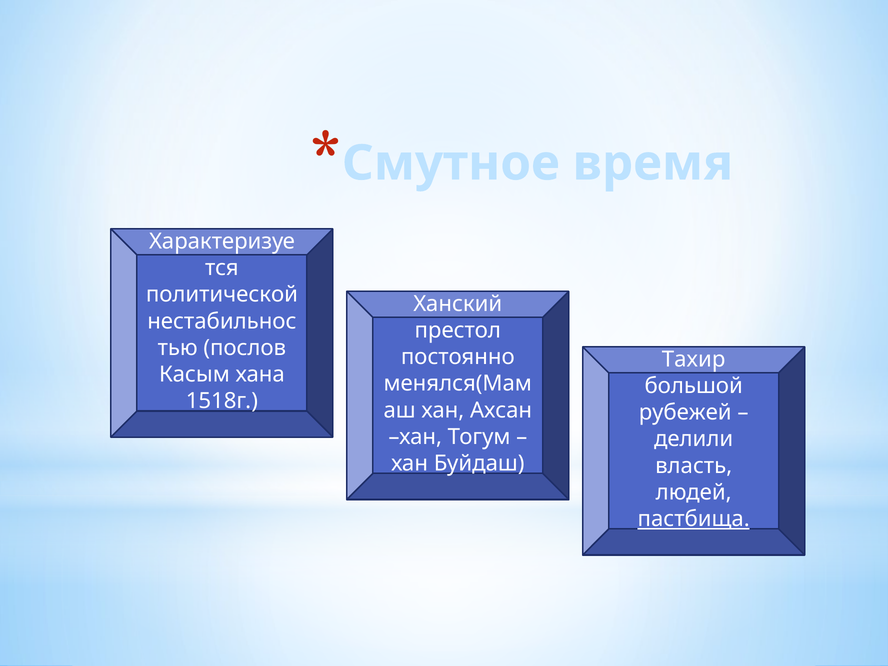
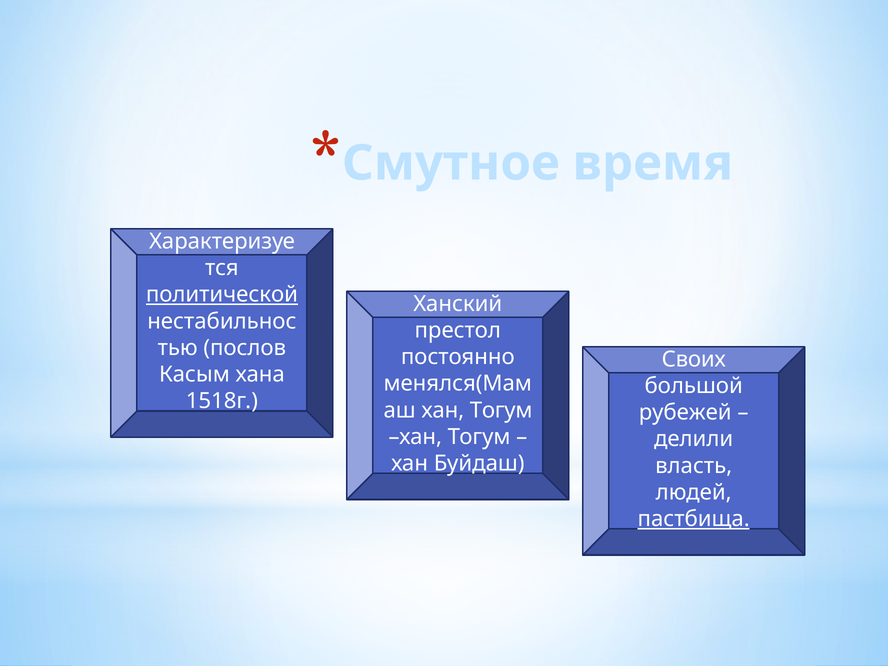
политической underline: none -> present (222, 295)
Тахир: Тахир -> Своих (694, 359)
Ахсан: Ахсан -> Тогум (501, 410)
